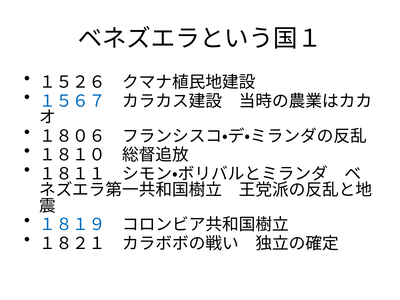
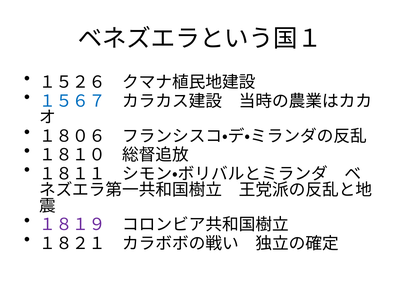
１８１９ colour: blue -> purple (72, 225)
